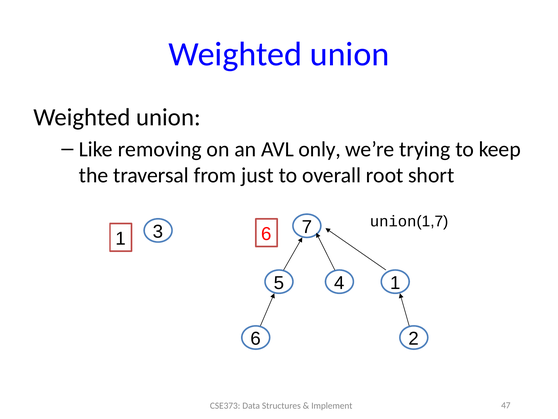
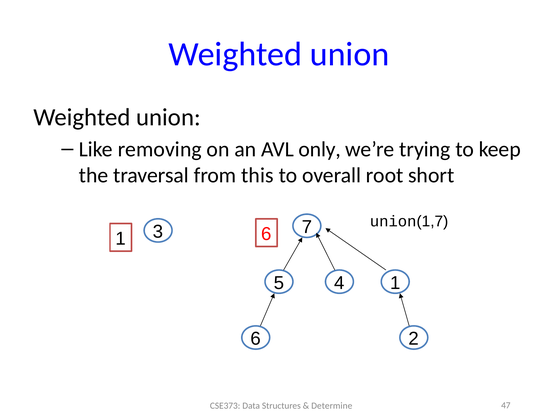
just: just -> this (257, 175)
Implement: Implement -> Determine (332, 405)
